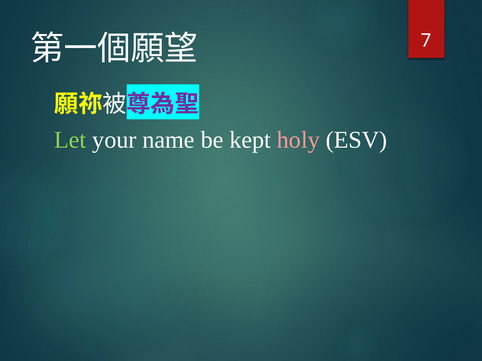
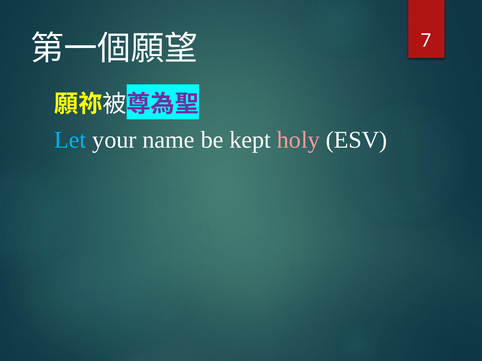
Let colour: light green -> light blue (70, 140)
